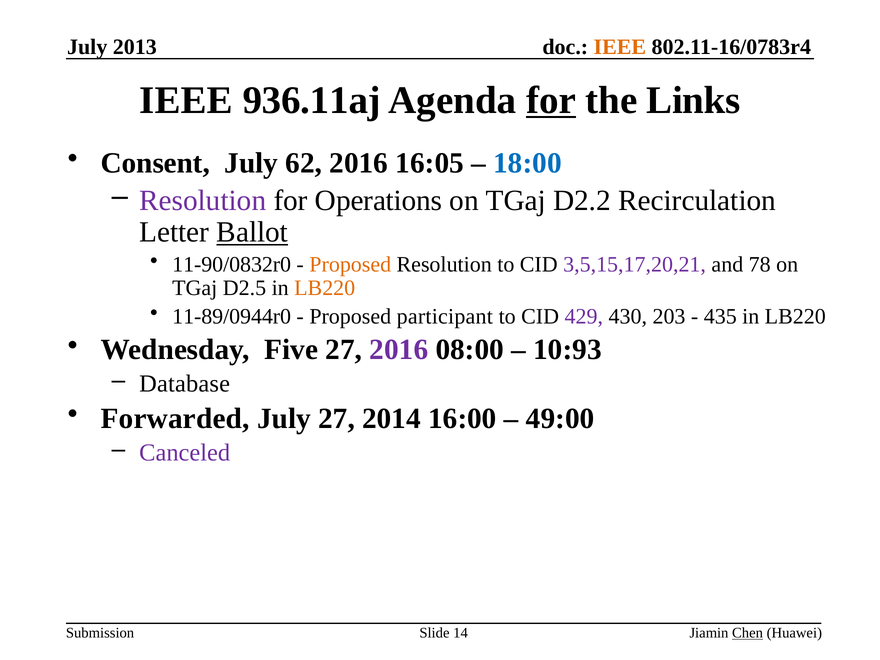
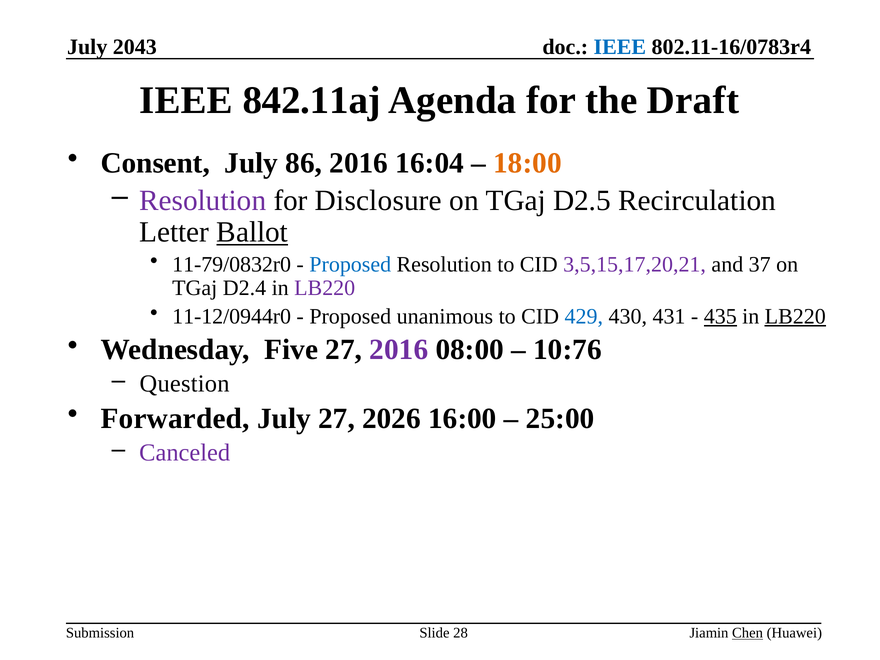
IEEE colour: orange -> blue (620, 47)
2013: 2013 -> 2043 (135, 47)
936.11aj: 936.11aj -> 842.11aj (312, 100)
for underline: present -> none (551, 100)
Links: Links -> Draft (693, 100)
62: 62 -> 86 (304, 163)
16:05: 16:05 -> 16:04 (430, 163)
18:00 colour: blue -> orange (527, 163)
Operations: Operations -> Disclosure (378, 201)
D2.2: D2.2 -> D2.5 (582, 201)
11-90/0832r0: 11-90/0832r0 -> 11-79/0832r0 (232, 264)
Proposed colour: orange -> blue (350, 264)
78: 78 -> 37 (760, 264)
D2.5: D2.5 -> D2.4 (244, 288)
LB220 colour: orange -> purple (325, 288)
11-89/0944r0: 11-89/0944r0 -> 11-12/0944r0 (232, 316)
participant: participant -> unanimous (445, 316)
429 colour: purple -> blue (584, 316)
203: 203 -> 431 (669, 316)
435 underline: none -> present (720, 316)
LB220 underline: none -> present (795, 316)
10:93: 10:93 -> 10:76 (567, 350)
Database: Database -> Question (185, 384)
2014: 2014 -> 2026 (391, 419)
49:00: 49:00 -> 25:00 (560, 419)
14: 14 -> 28 (461, 633)
